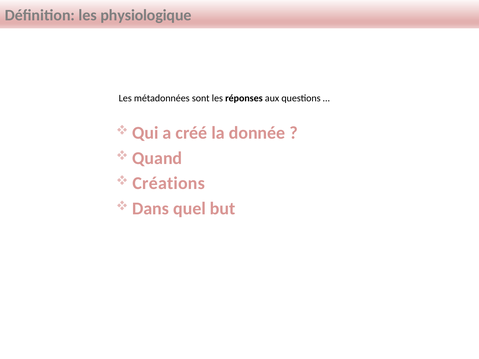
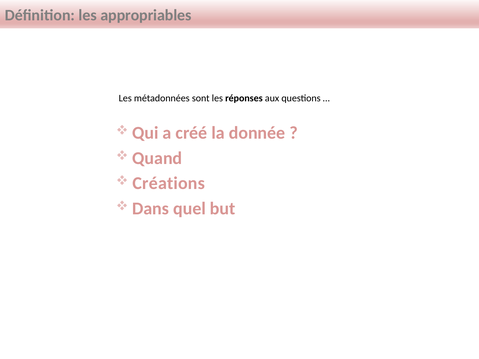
physiologique: physiologique -> appropriables (146, 15)
